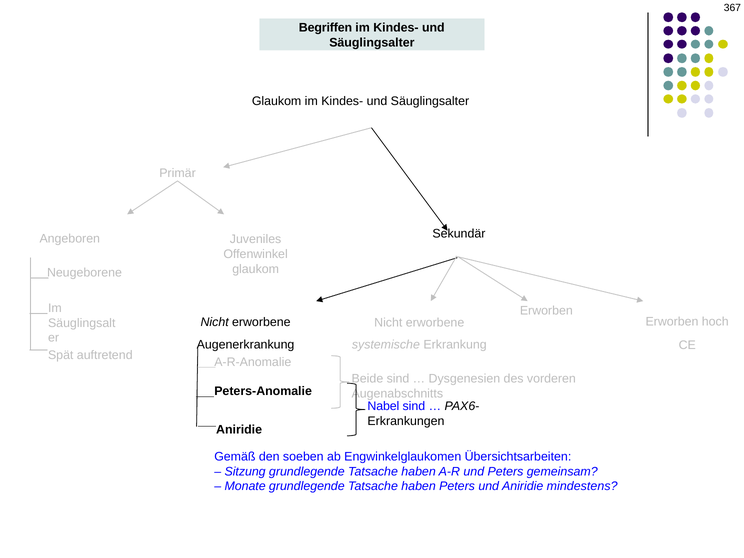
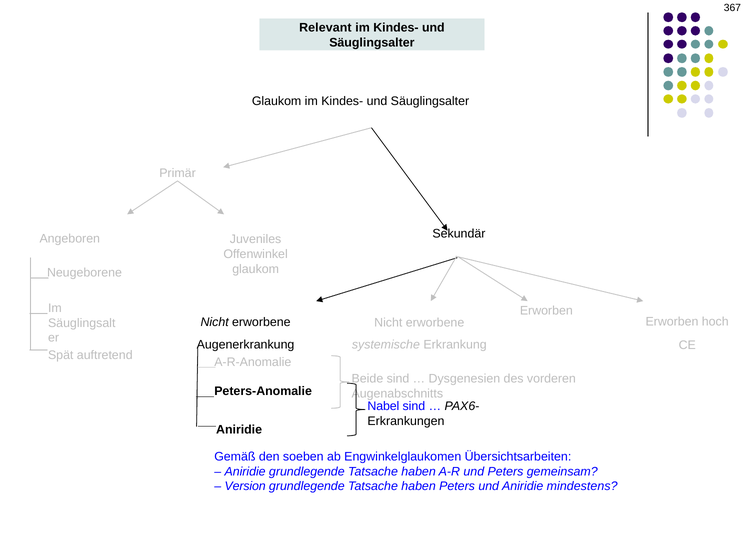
Begriffen: Begriffen -> Relevant (325, 28)
Sitzung: Sitzung -> Aniridie (245, 471)
Monate: Monate -> Version (245, 486)
